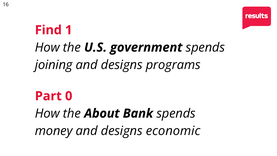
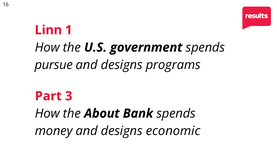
Find: Find -> Linn (48, 30)
joining: joining -> pursue (54, 65)
0: 0 -> 3 (69, 96)
